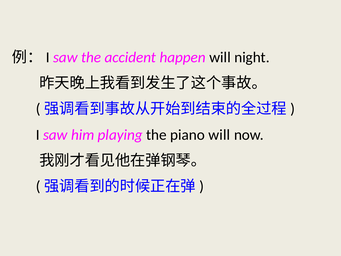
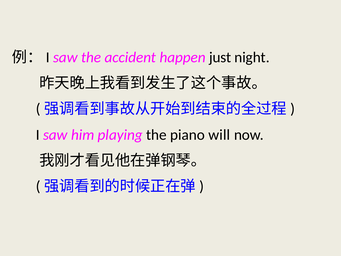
happen will: will -> just (220, 57)
